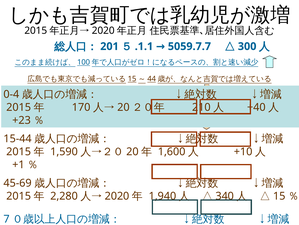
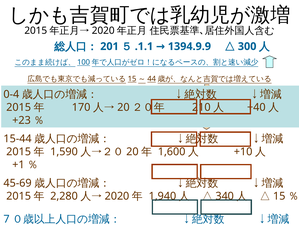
5059.7.7: 5059.7.7 -> 1394.9.9 (189, 46)
